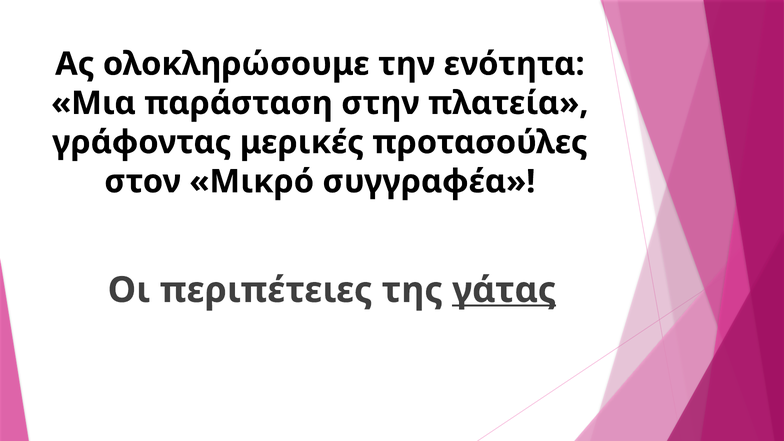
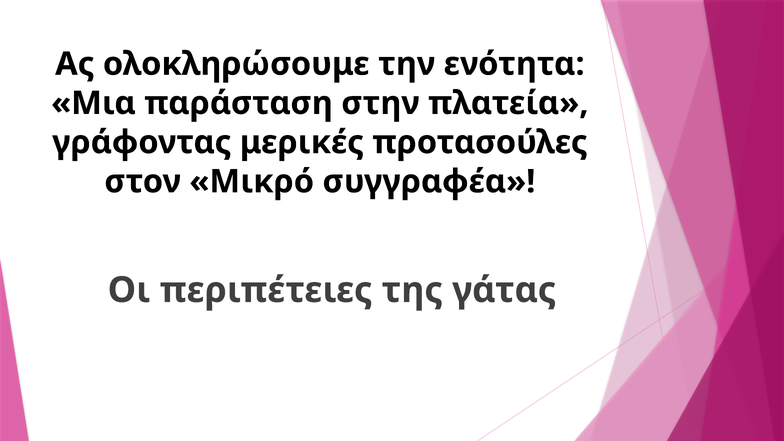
γάτας underline: present -> none (504, 290)
